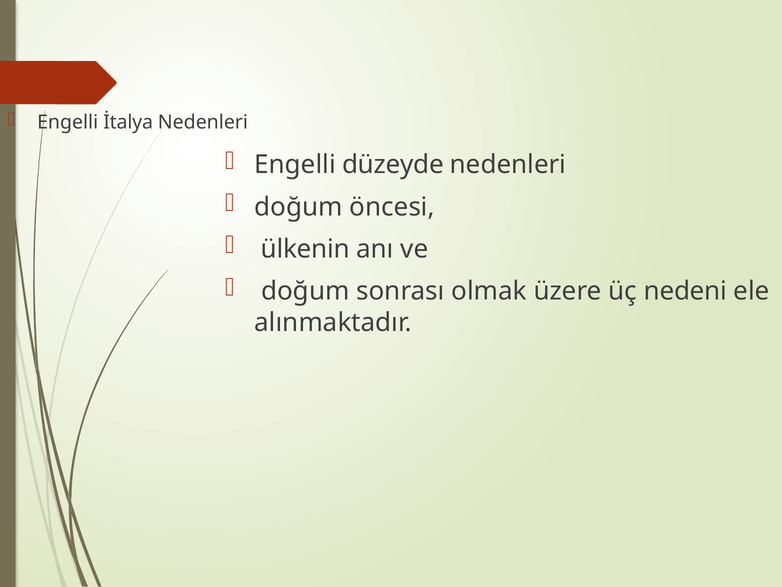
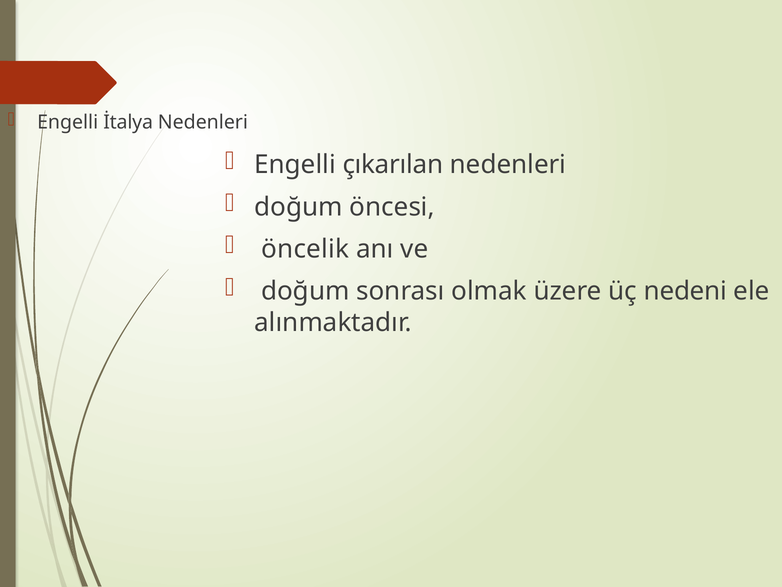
düzeyde: düzeyde -> çıkarılan (393, 165)
ülkenin: ülkenin -> öncelik (305, 249)
